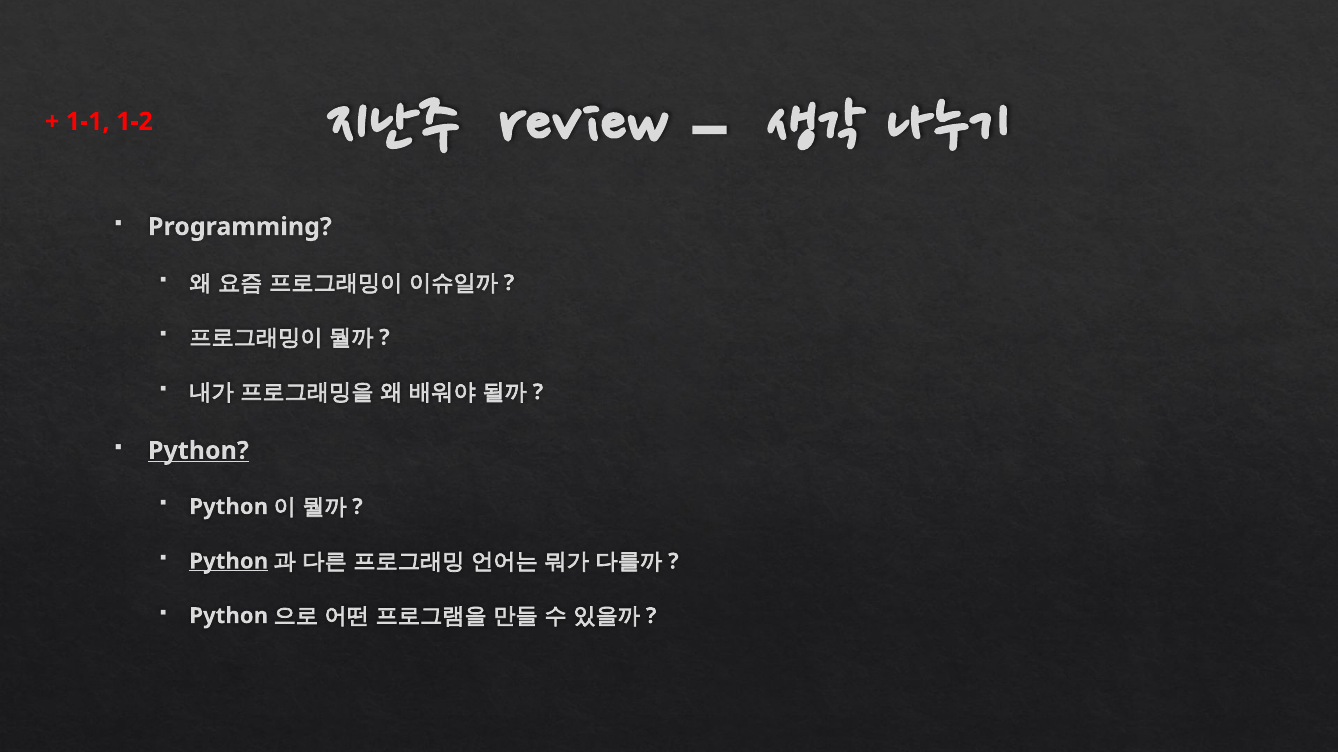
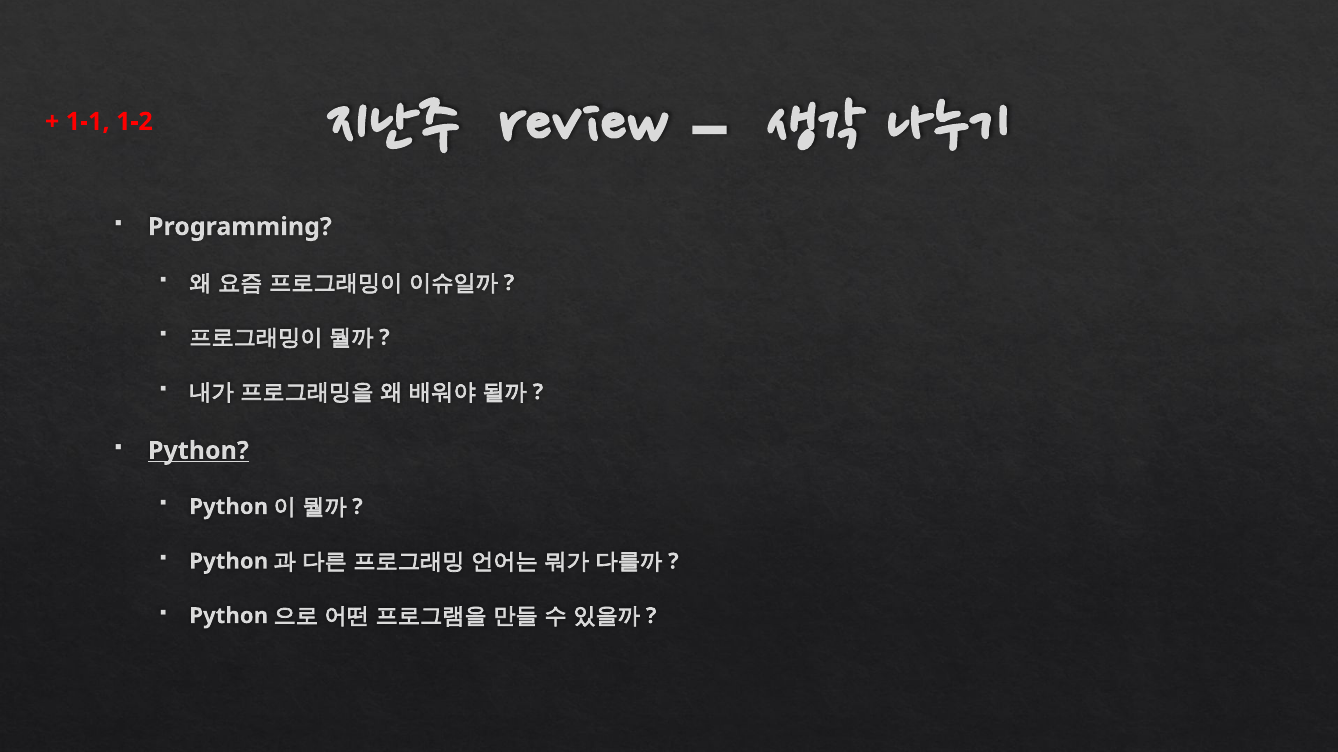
Python underline: present -> none (229, 562)
